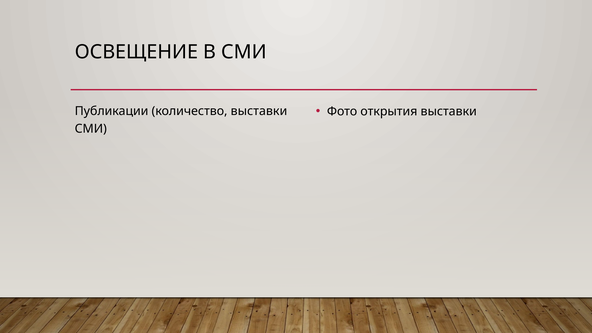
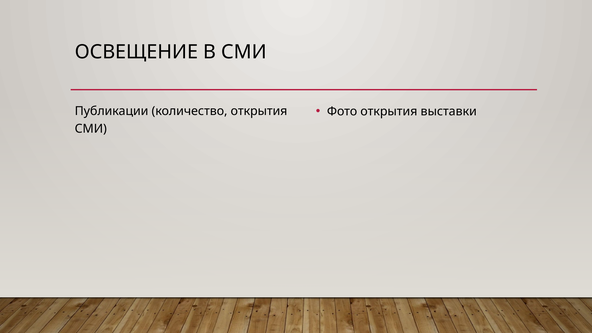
количество выставки: выставки -> открытия (259, 111)
